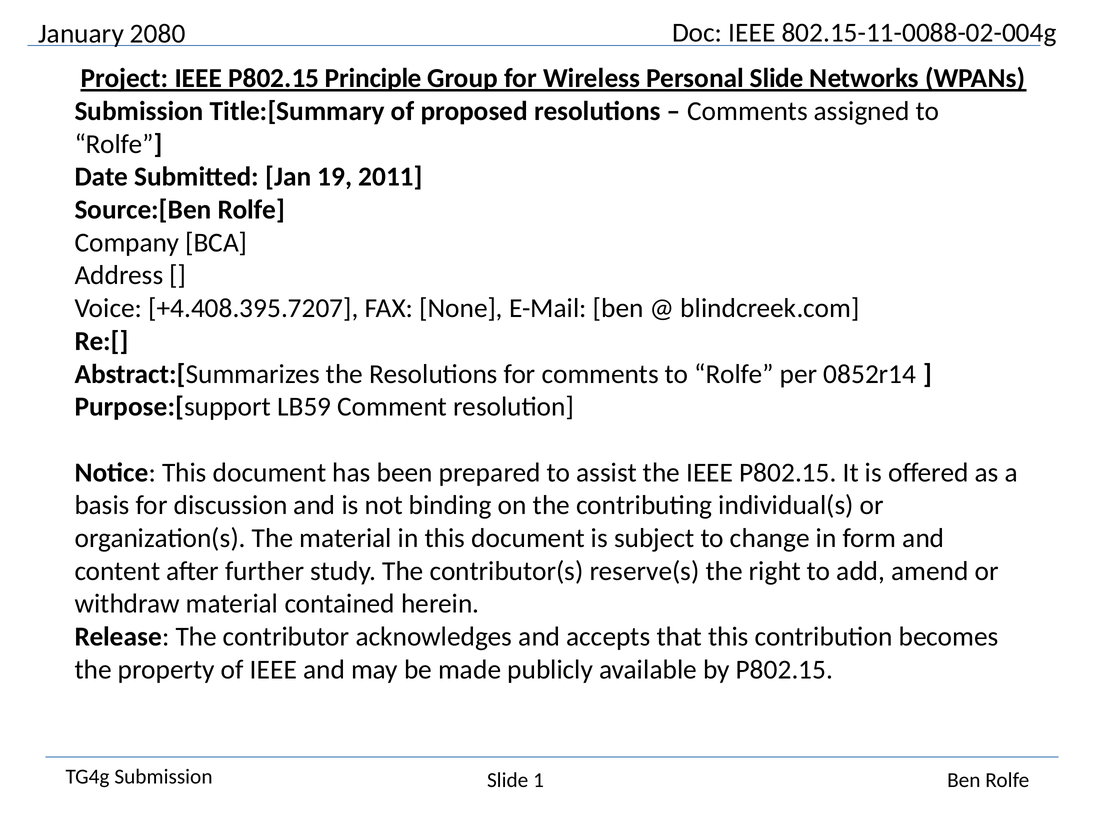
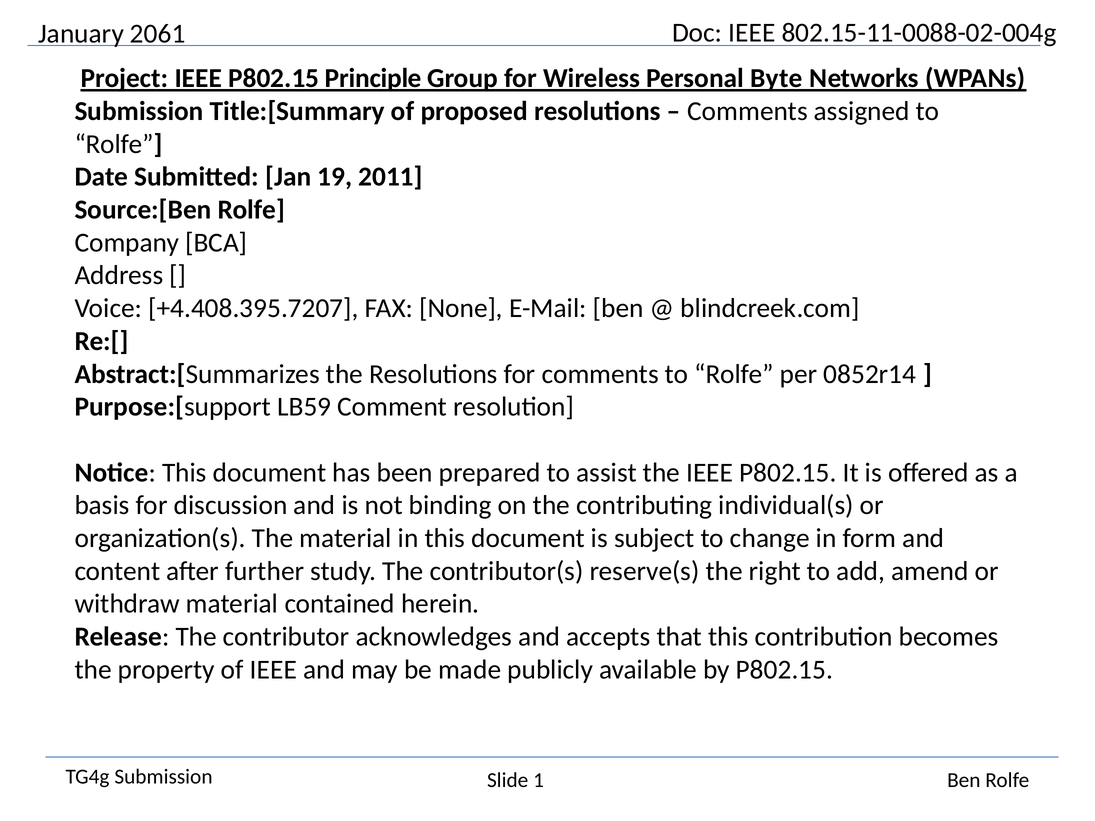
2080: 2080 -> 2061 (158, 34)
Personal Slide: Slide -> Byte (777, 78)
